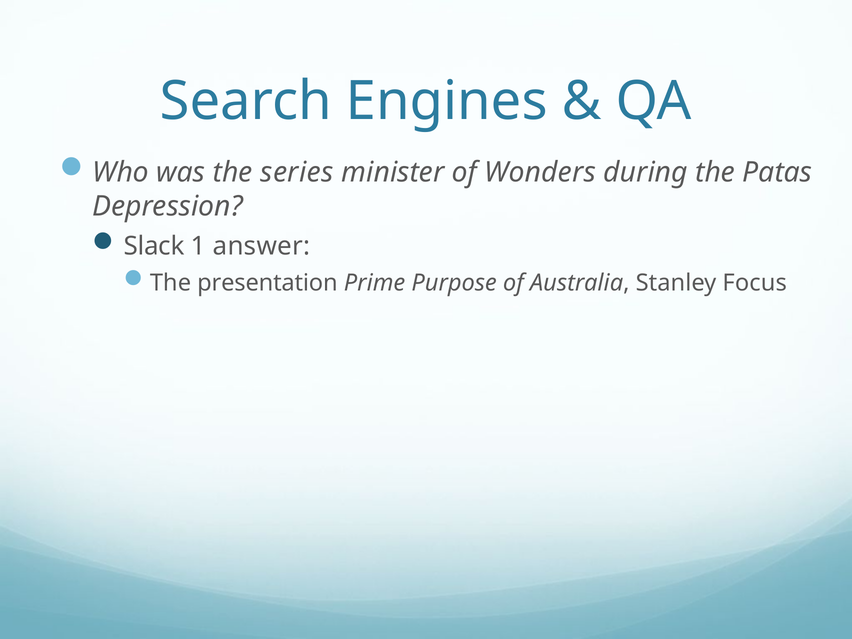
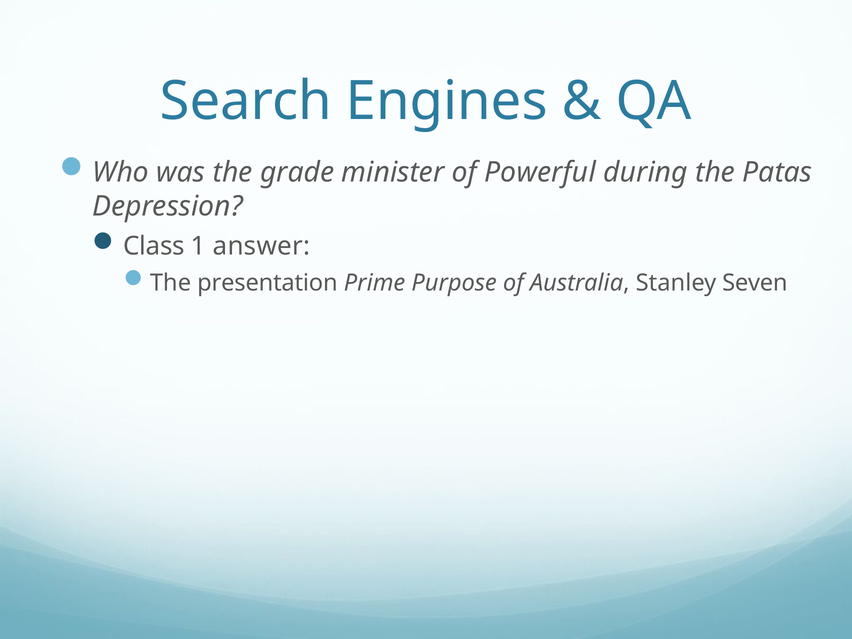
series: series -> grade (297, 172)
Wonders: Wonders -> Powerful (540, 172)
Slack: Slack -> Class (154, 246)
Focus: Focus -> Seven (755, 283)
